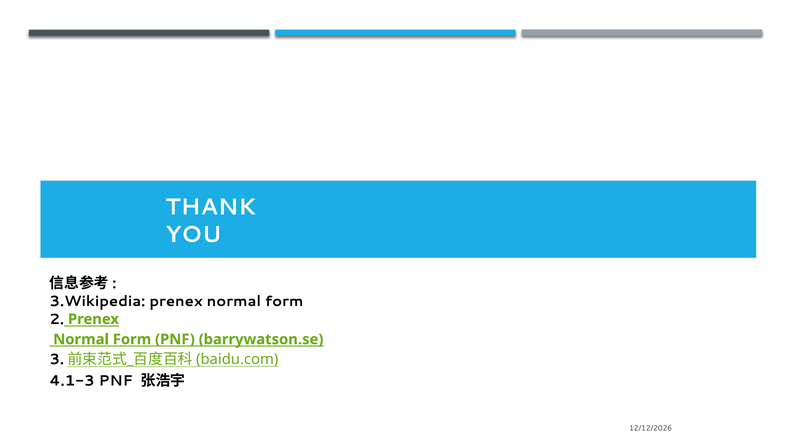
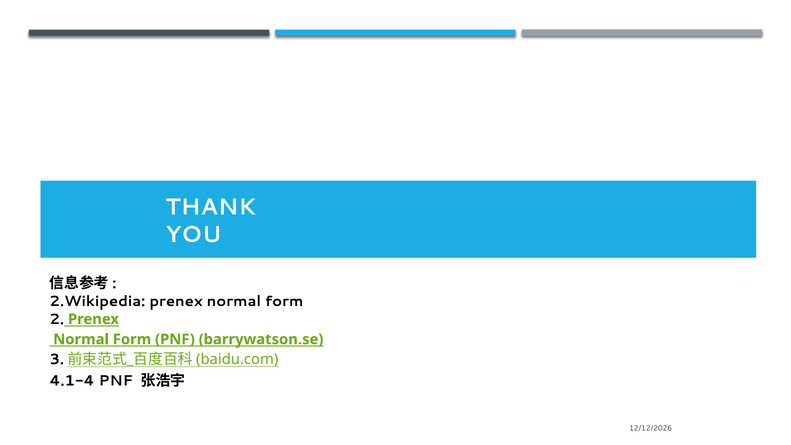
3.Wikipedia: 3.Wikipedia -> 2.Wikipedia (97, 301)
4.1-3: 4.1-3 -> 4.1-4 (72, 381)
